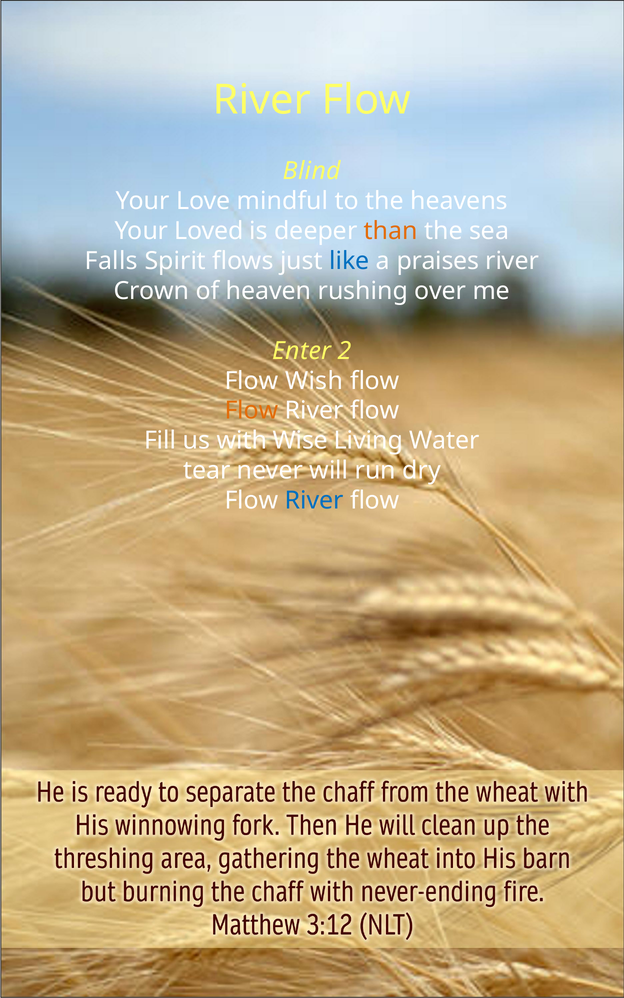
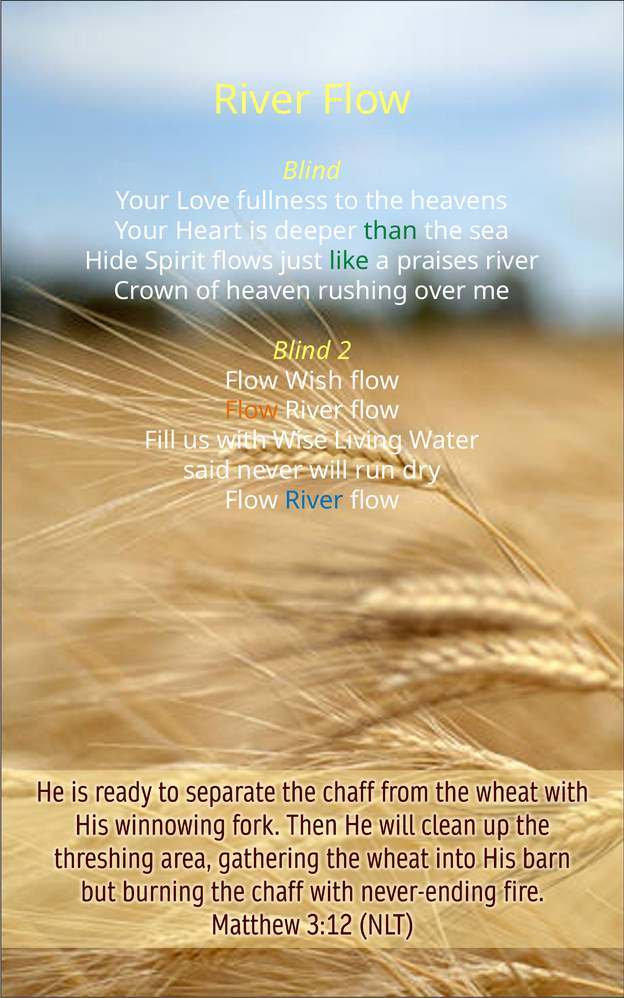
mindful: mindful -> fullness (283, 201)
Loved: Loved -> Heart (209, 231)
than colour: orange -> green (391, 231)
Falls: Falls -> Hide (112, 261)
like colour: blue -> green (349, 261)
Enter: Enter -> Blind (302, 351)
tear: tear -> said (207, 471)
